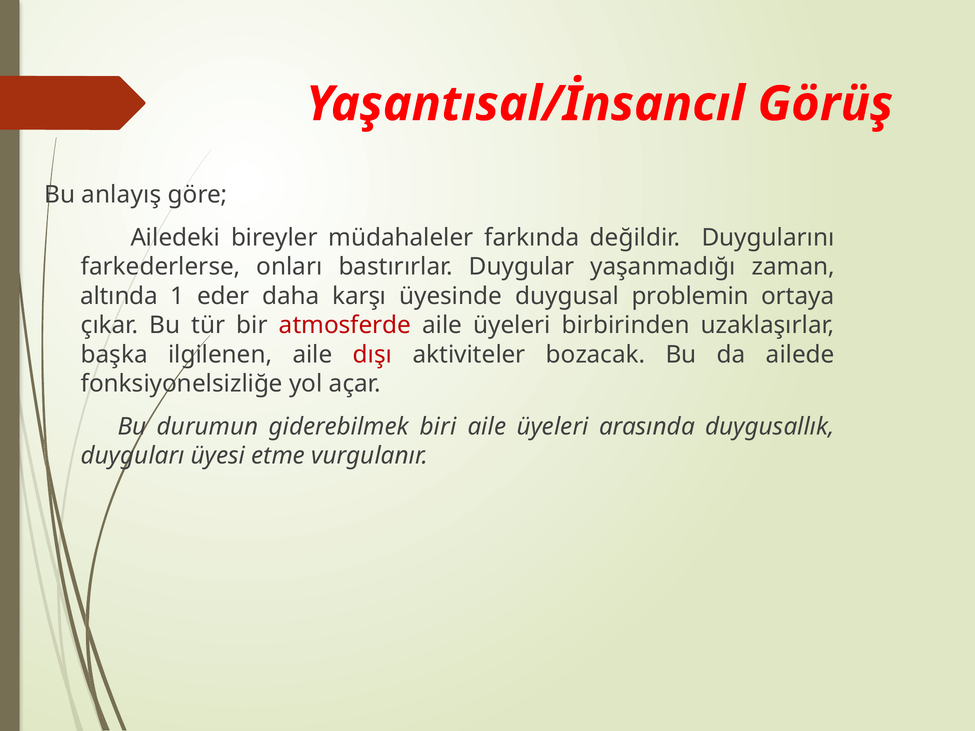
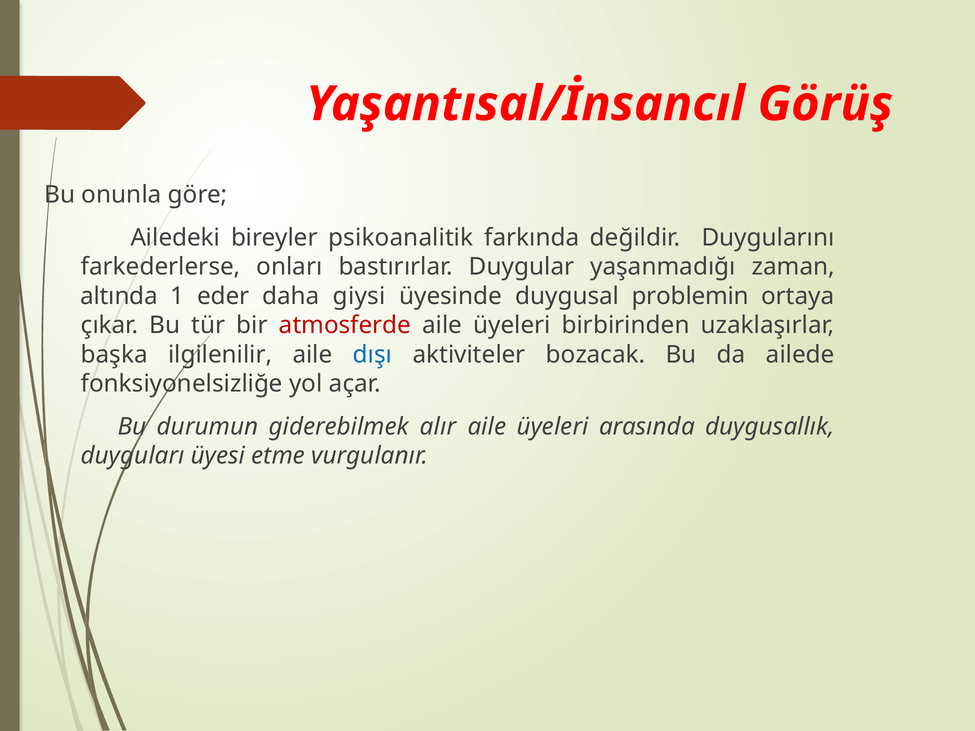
anlayış: anlayış -> onunla (121, 195)
müdahaleler: müdahaleler -> psikoanalitik (401, 238)
karşı: karşı -> giysi (359, 296)
ilgilenen: ilgilenen -> ilgilenilir (220, 355)
dışı colour: red -> blue (373, 355)
biri: biri -> alır (438, 427)
